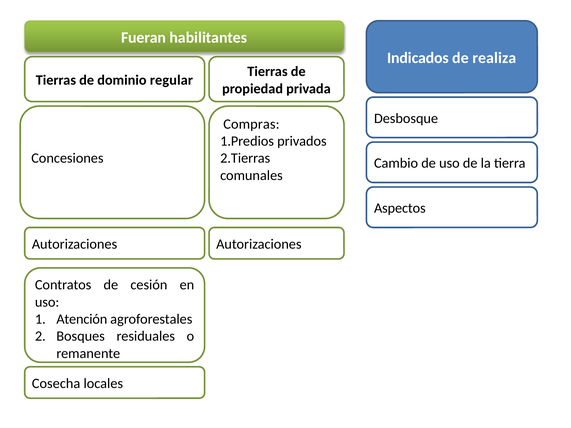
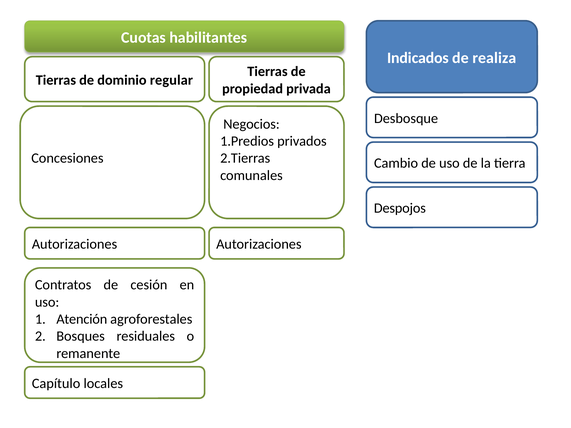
Fueran: Fueran -> Cuotas (144, 38)
Compras: Compras -> Negocios (251, 124)
Aspectos: Aspectos -> Despojos (400, 208)
Cosecha: Cosecha -> Capítulo (56, 384)
